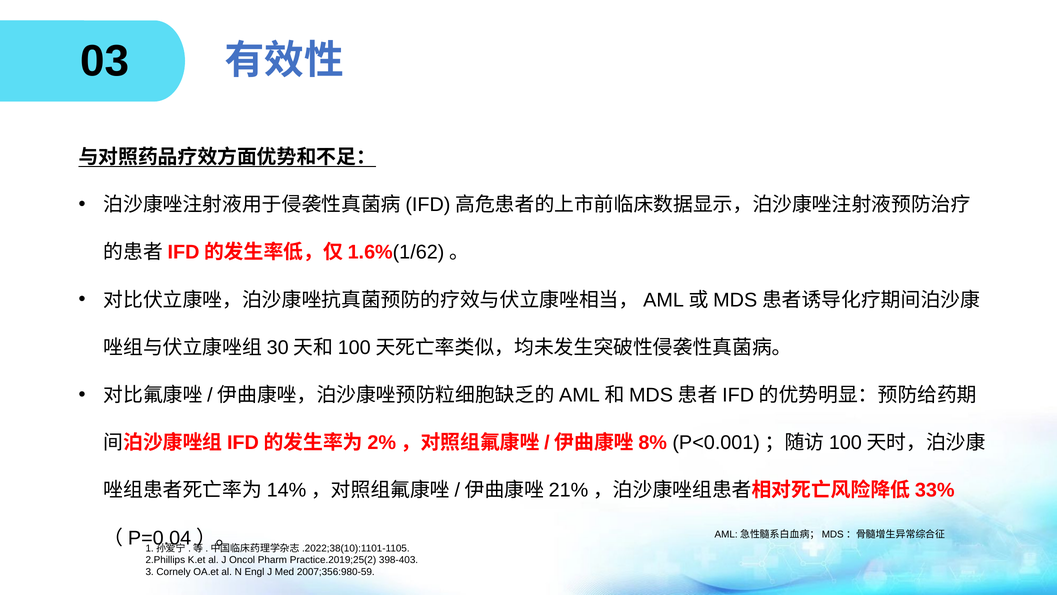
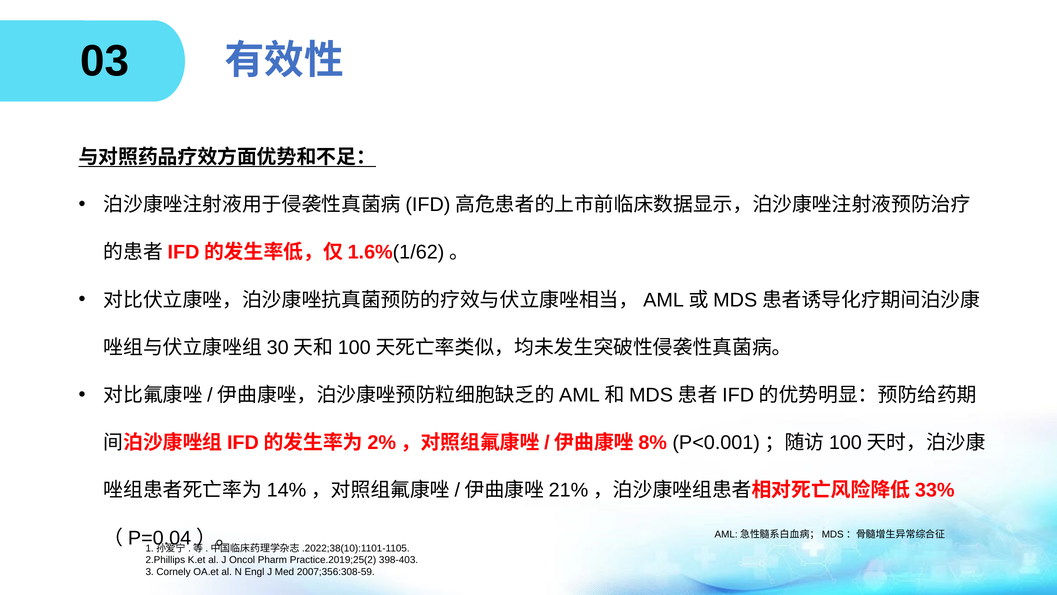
2007;356:980-59: 2007;356:980-59 -> 2007;356:308-59 (336, 572)
